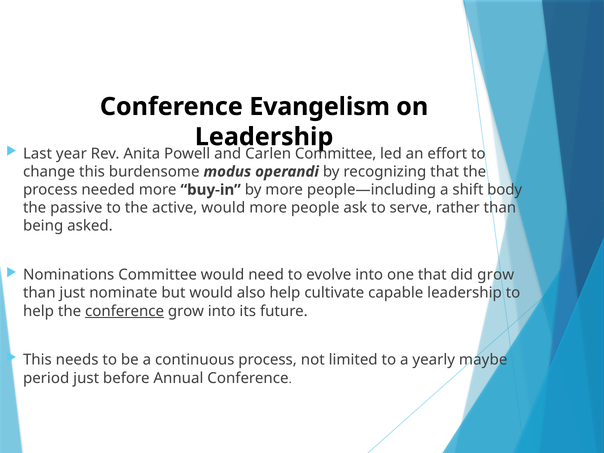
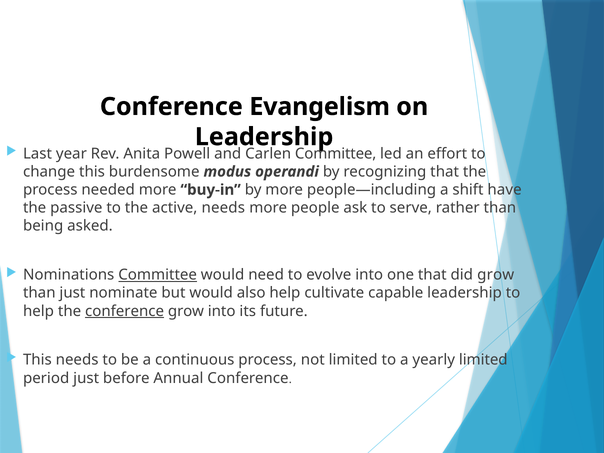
body: body -> have (505, 190)
active would: would -> needs (223, 208)
Committee underline: none -> present (158, 275)
yearly maybe: maybe -> limited (483, 360)
